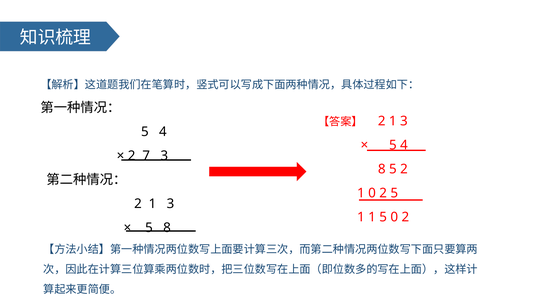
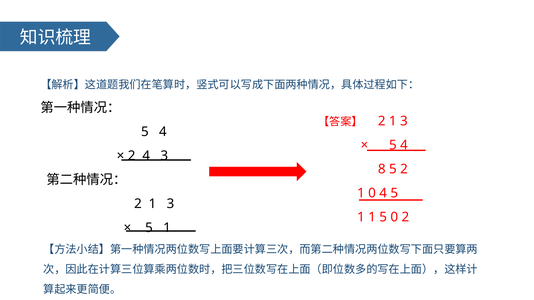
2 7: 7 -> 4 (146, 156)
1 0 2: 2 -> 4 (383, 193)
8: 8 -> 1 (167, 228)
